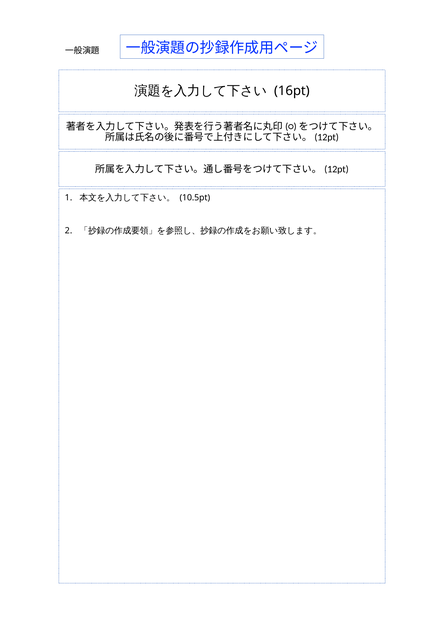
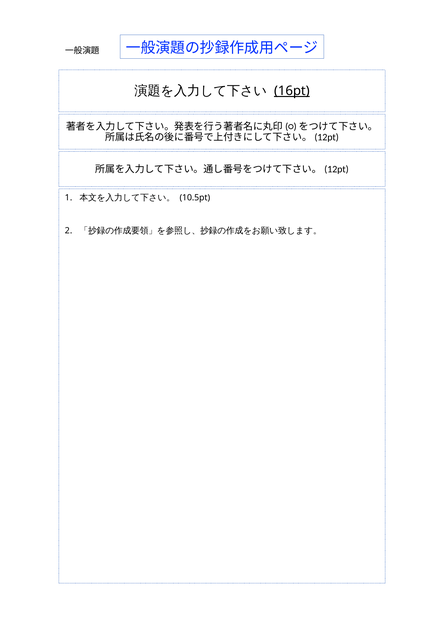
16pt underline: none -> present (292, 91)
